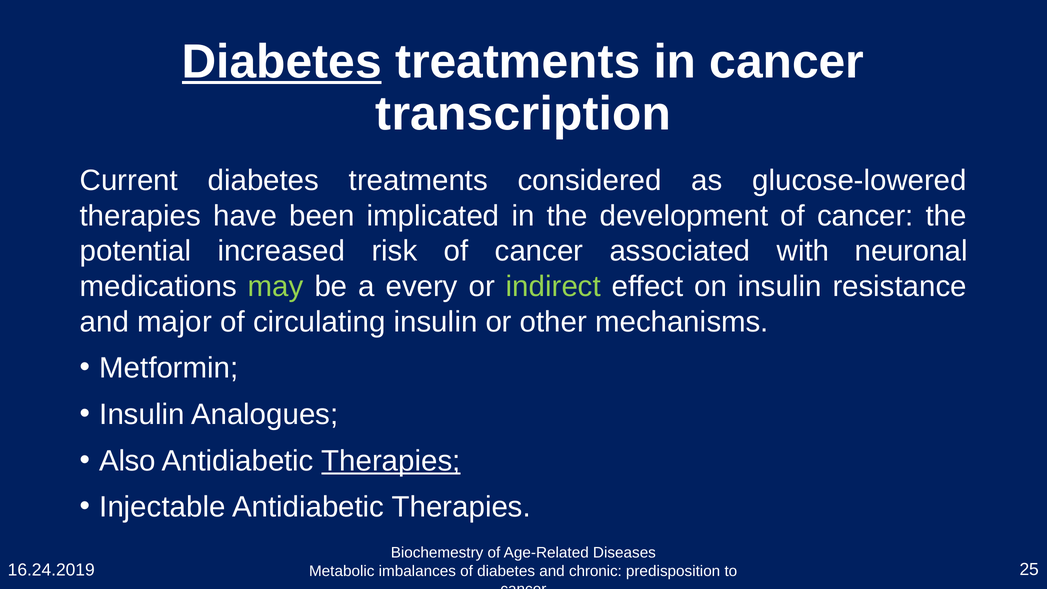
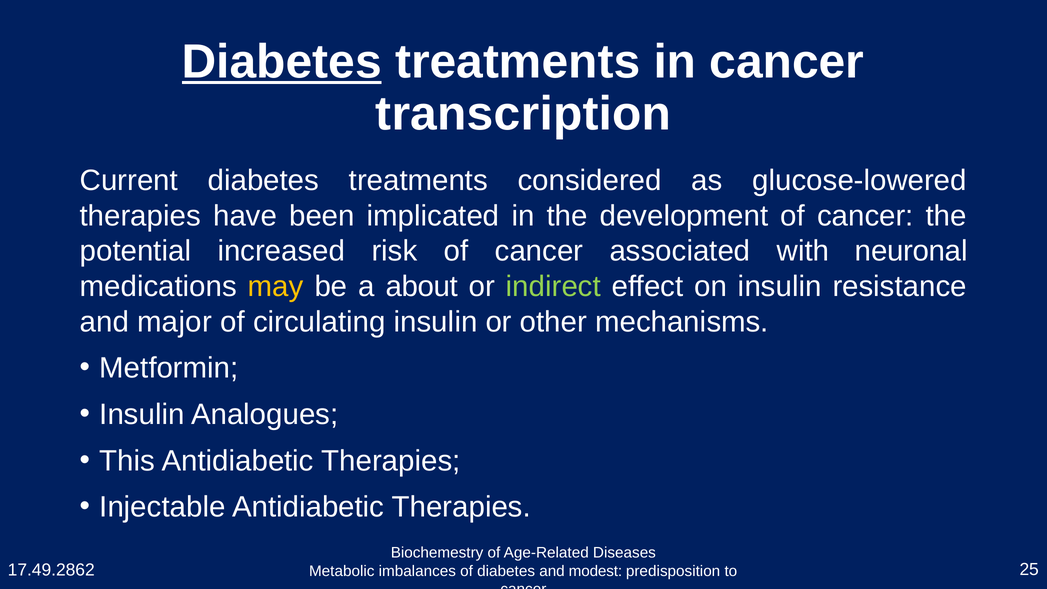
may colour: light green -> yellow (276, 287)
every: every -> about (422, 287)
Also: Also -> This (127, 461)
Therapies underline: present -> none (391, 461)
16.24.2019: 16.24.2019 -> 17.49.2862 (51, 570)
chronic: chronic -> modest (595, 571)
